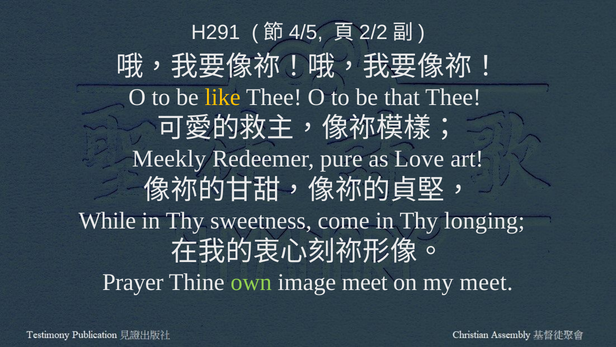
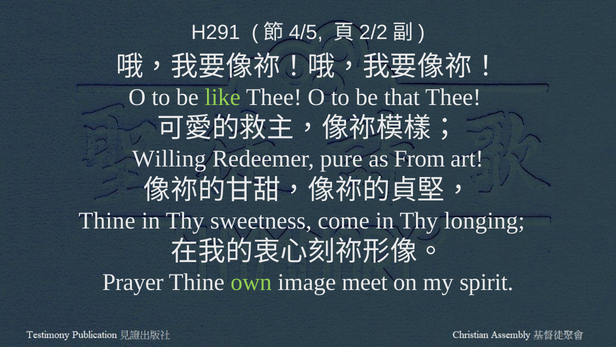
like colour: yellow -> light green (223, 97)
Meekly: Meekly -> Willing (169, 159)
Love: Love -> From (419, 159)
While: While -> Thine (107, 220)
my meet: meet -> spirit (486, 282)
